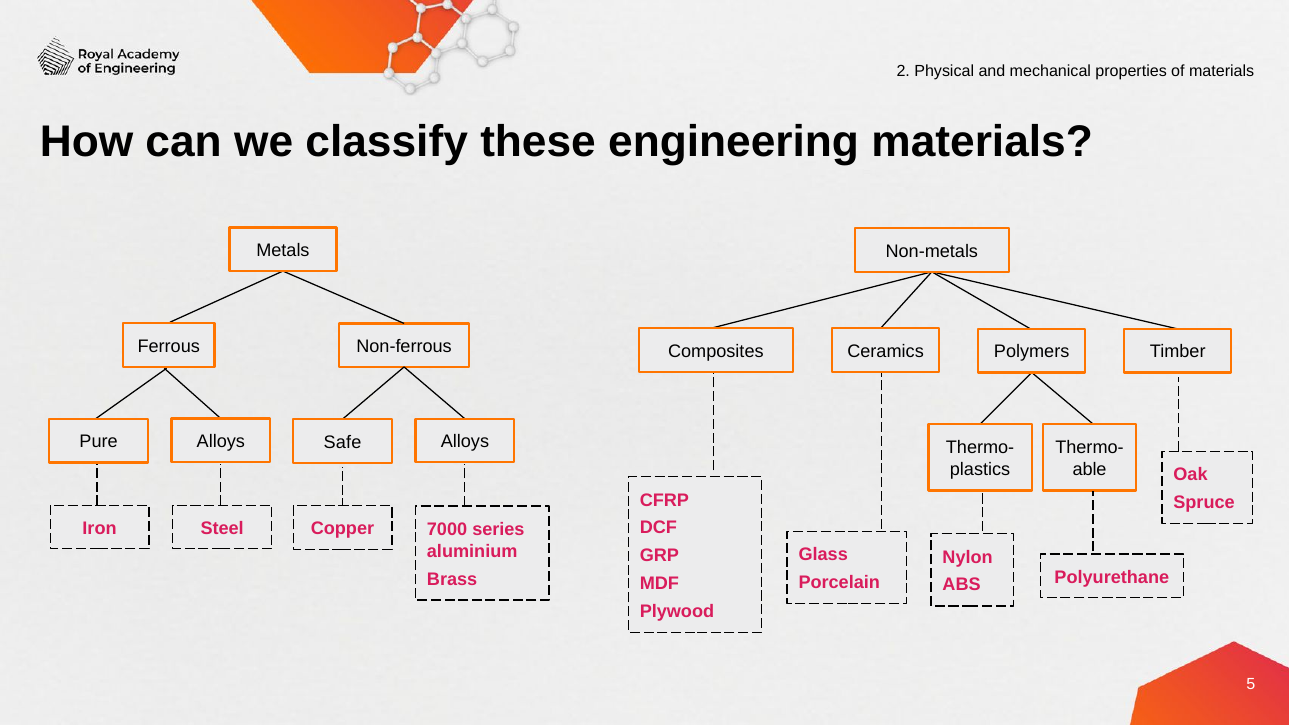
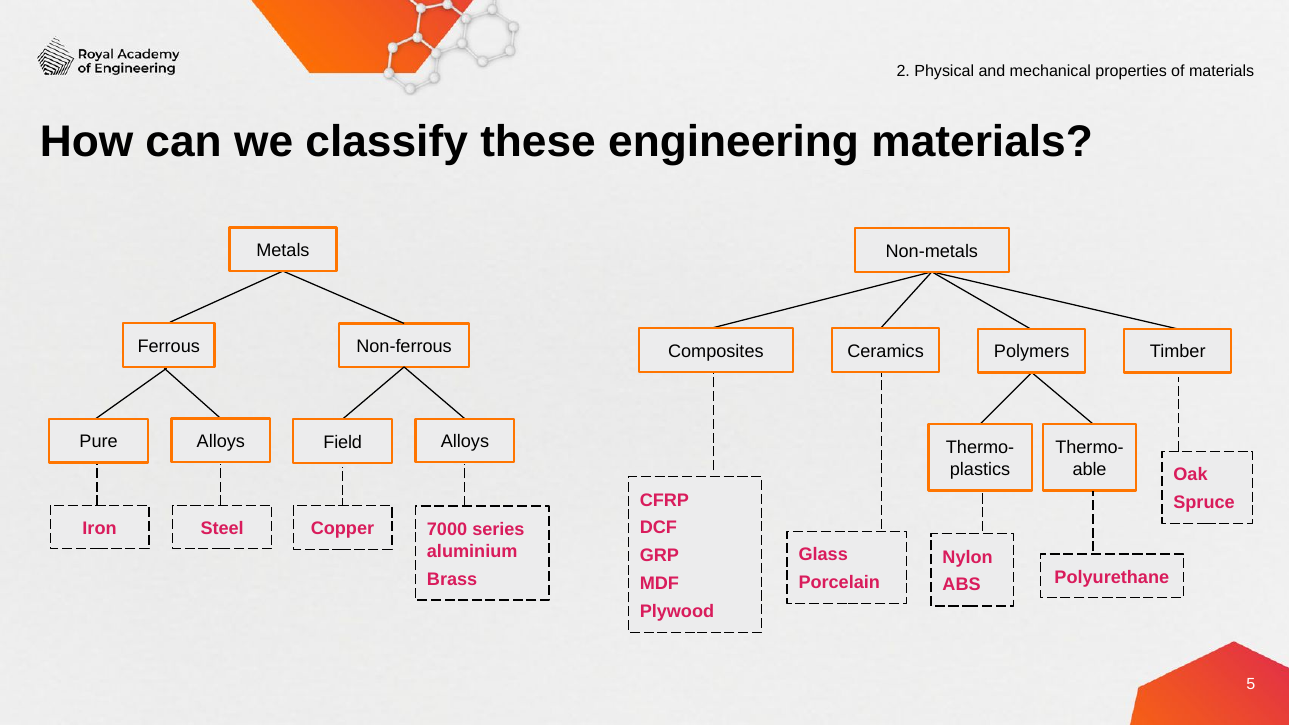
Safe: Safe -> Field (343, 442)
